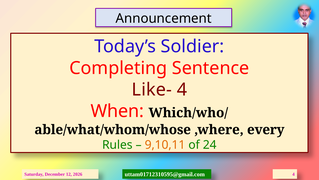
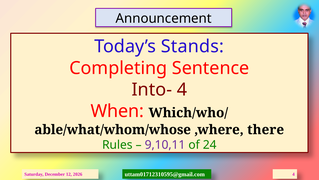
Soldier: Soldier -> Stands (192, 46)
Like-: Like- -> Into- (152, 89)
every: every -> there (266, 129)
9,10,11 colour: orange -> purple (165, 144)
